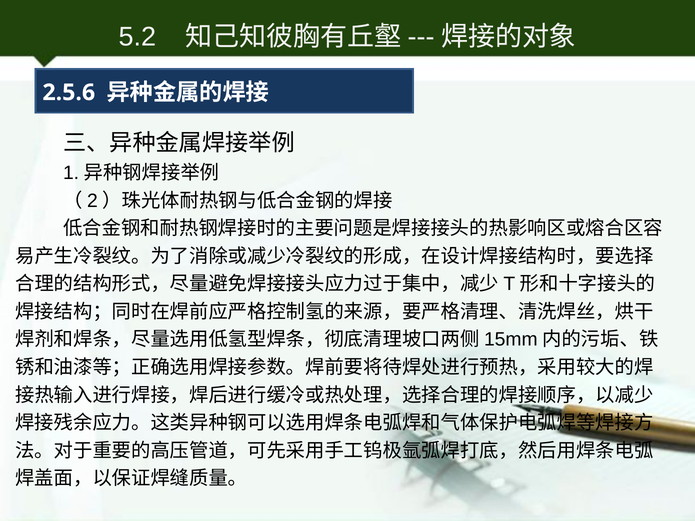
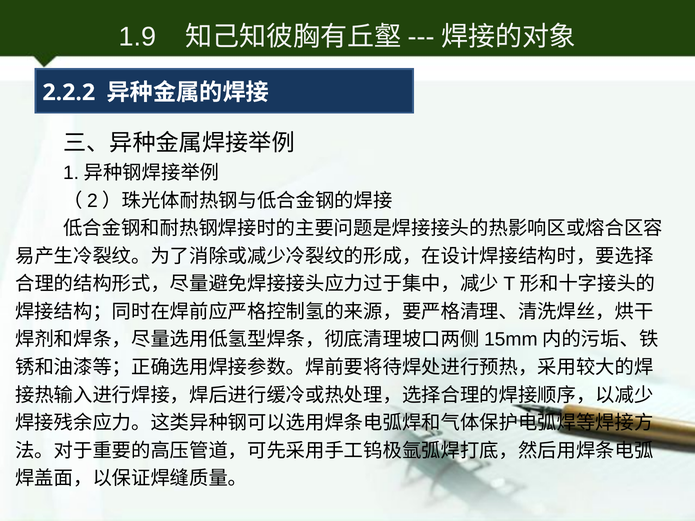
5.2: 5.2 -> 1.9 (138, 37)
2.5.6: 2.5.6 -> 2.2.2 (69, 93)
